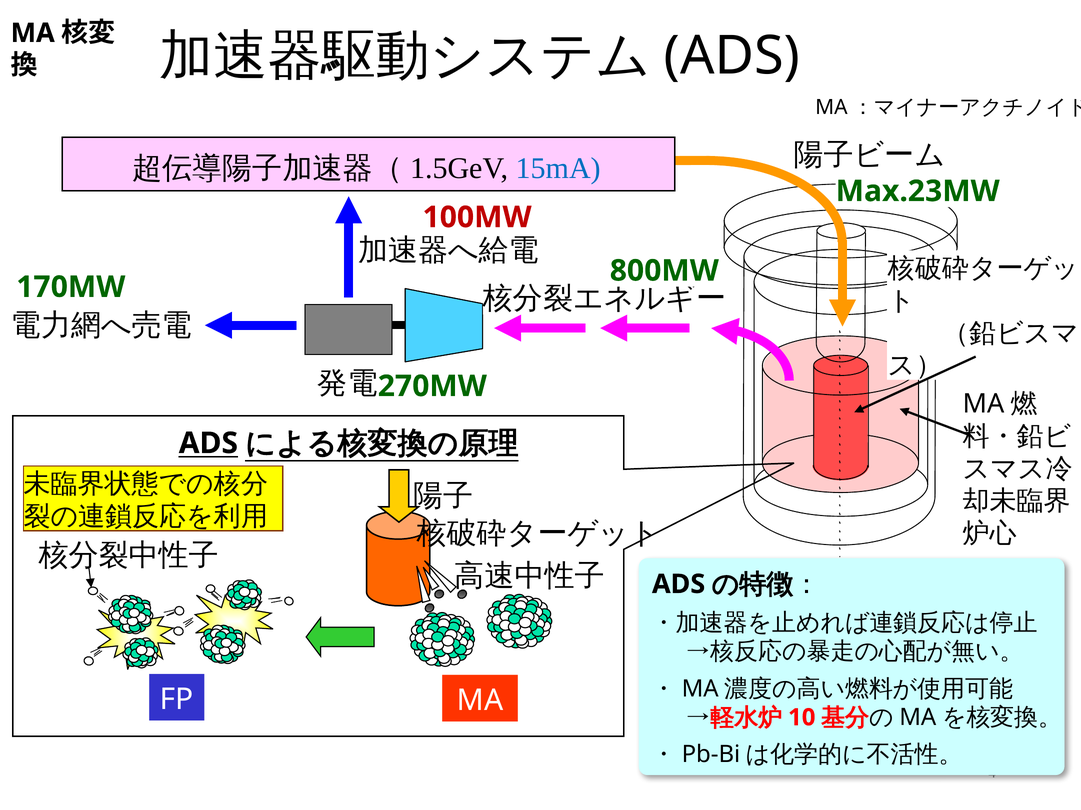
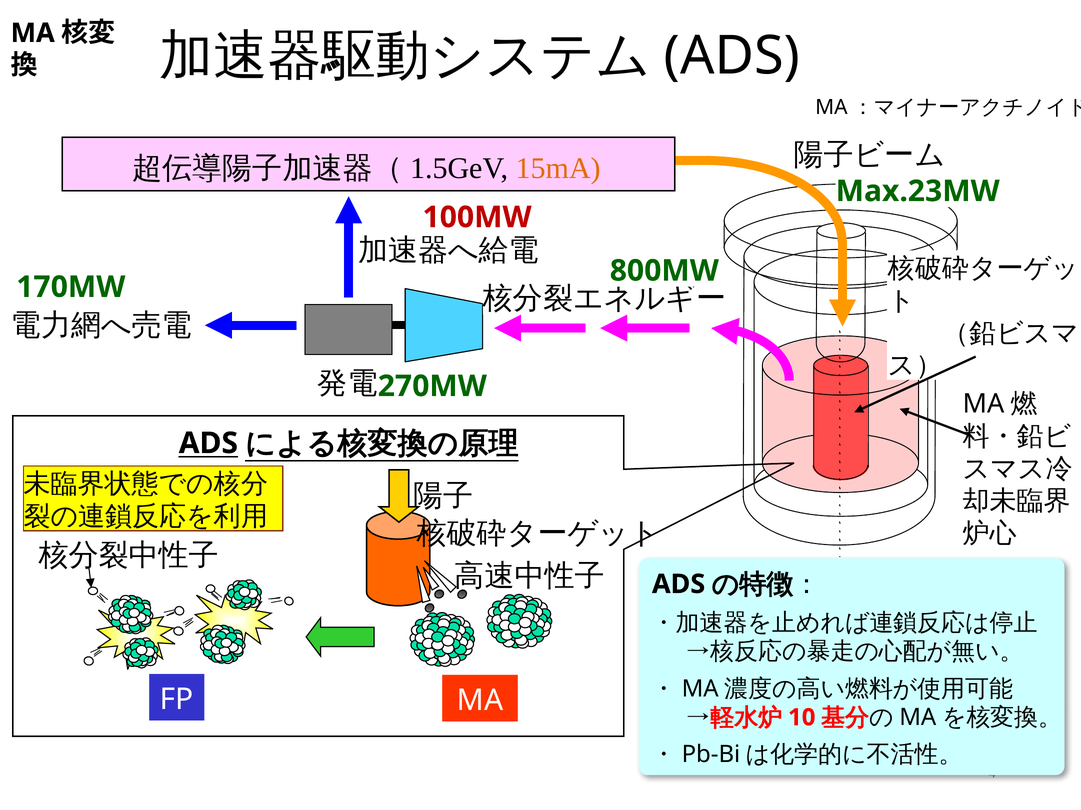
15mA colour: blue -> orange (558, 168)
